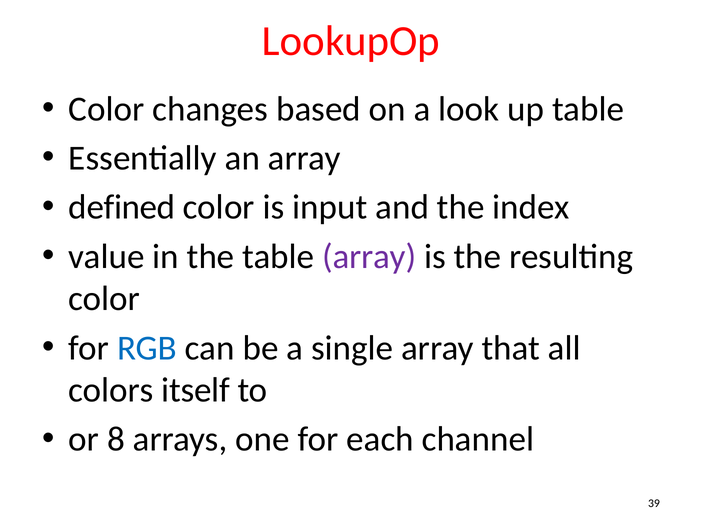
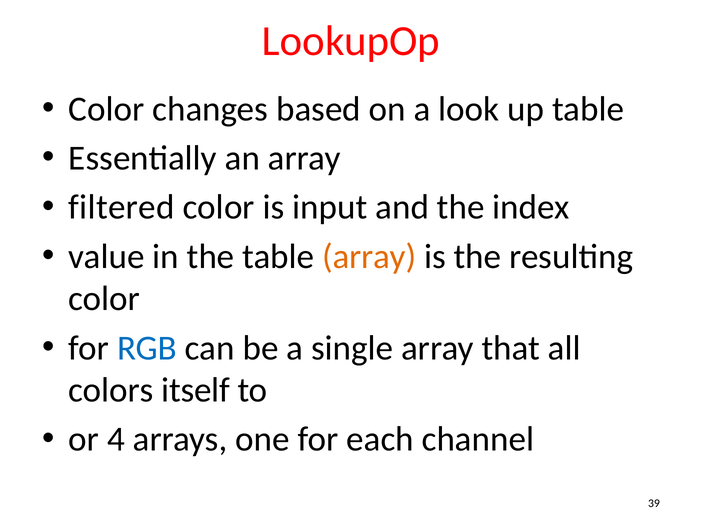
defined: defined -> filtered (122, 207)
array colour: purple -> orange (369, 256)
8: 8 -> 4 (116, 439)
